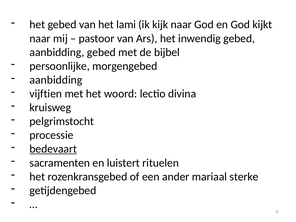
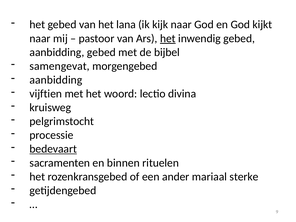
lami: lami -> lana (126, 25)
het underline: none -> present (168, 38)
persoonlijke: persoonlijke -> samengevat (60, 66)
luistert: luistert -> binnen (123, 163)
